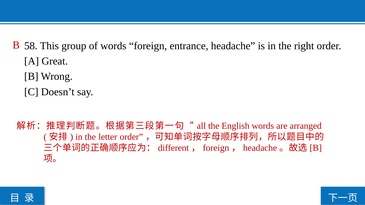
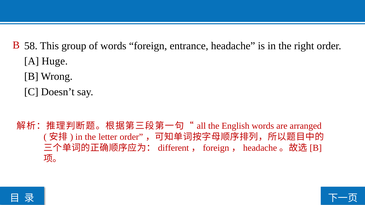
Great: Great -> Huge (55, 61)
